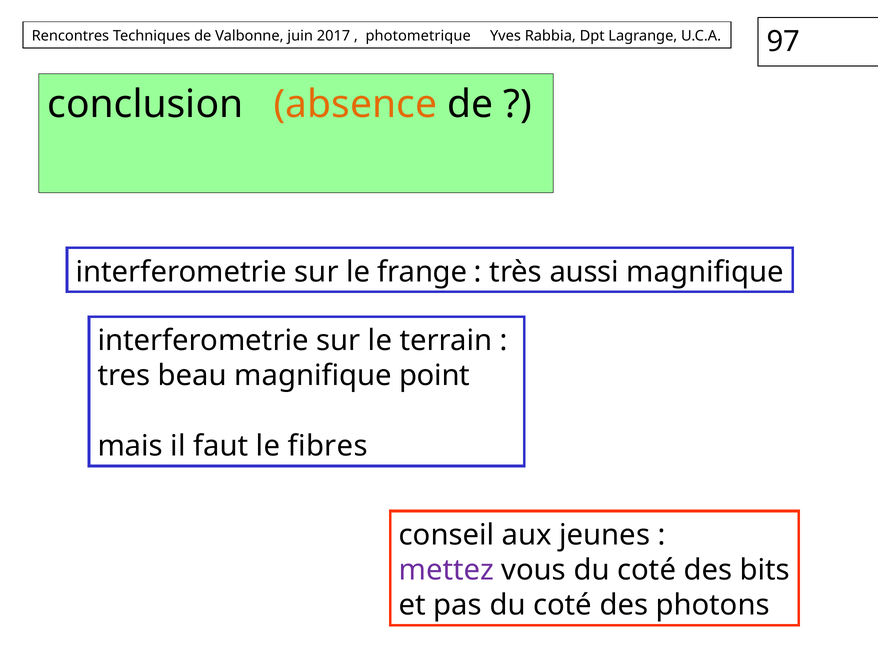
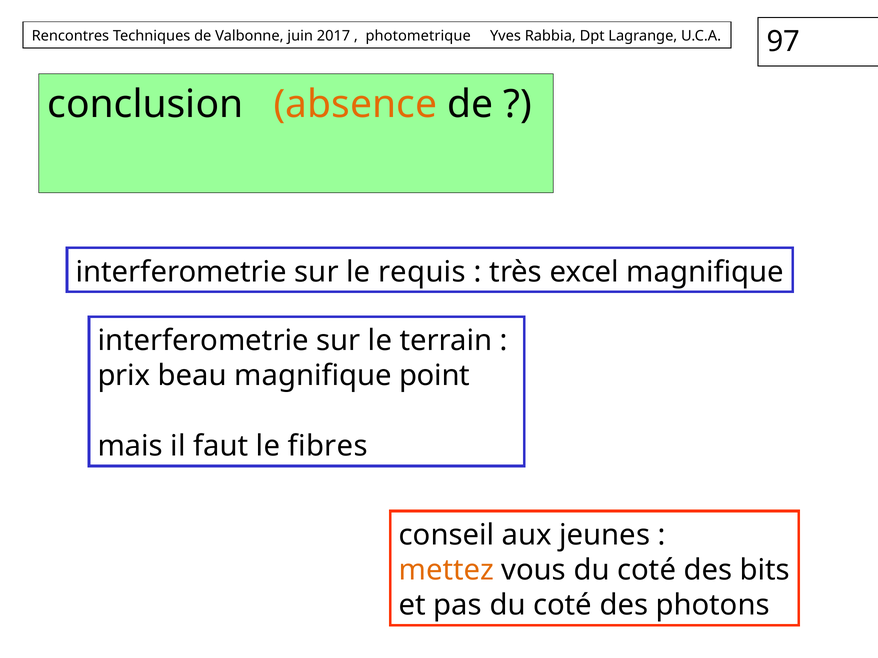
frange: frange -> requis (422, 272)
aussi: aussi -> excel (584, 272)
tres: tres -> prix (124, 376)
mettez colour: purple -> orange (446, 571)
